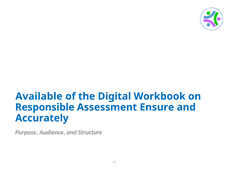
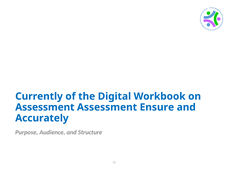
Available: Available -> Currently (39, 96)
Responsible: Responsible -> Assessment (45, 107)
